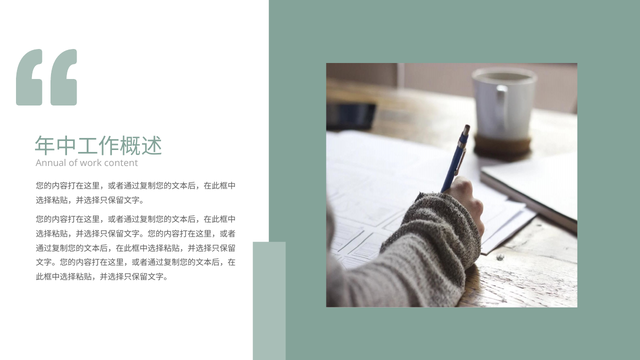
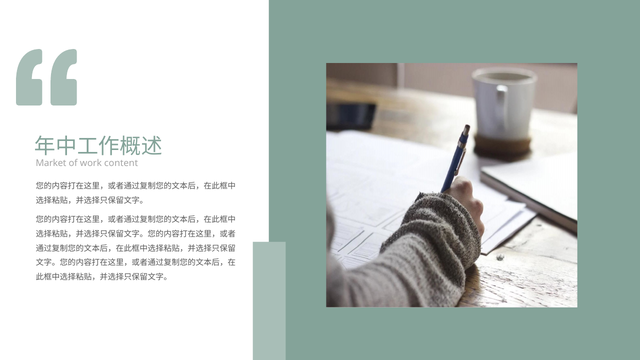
Annual: Annual -> Market (51, 163)
